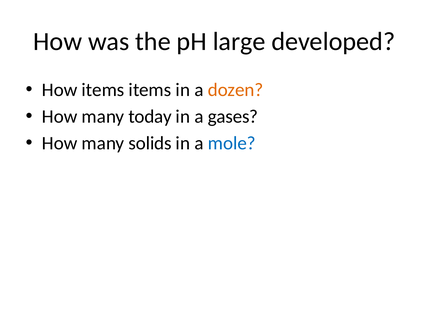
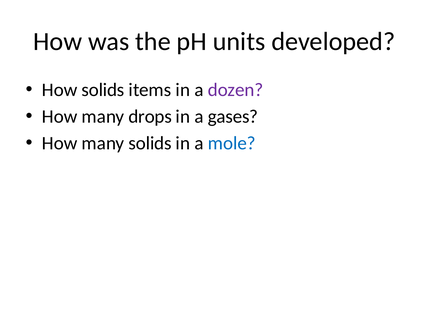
large: large -> units (239, 42)
How items: items -> solids (103, 90)
dozen colour: orange -> purple (236, 90)
today: today -> drops (150, 117)
